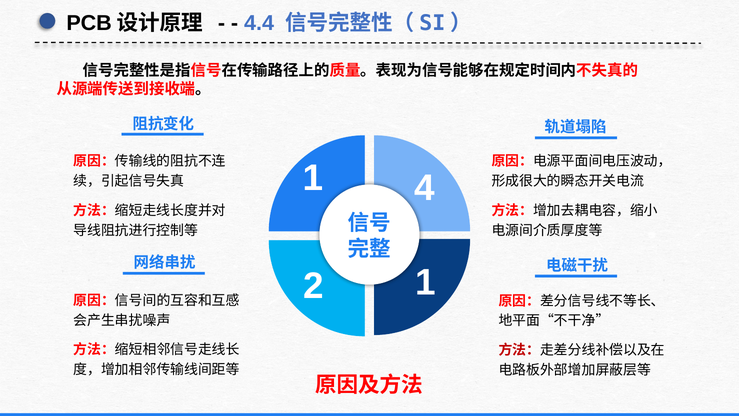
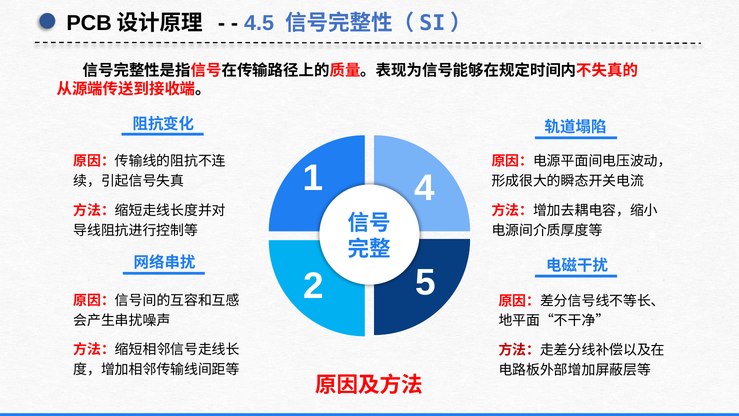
4.4: 4.4 -> 4.5 (259, 23)
2 1: 1 -> 5 (426, 282)
